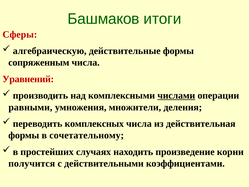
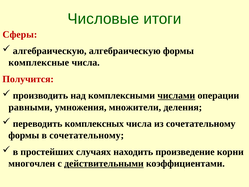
Башмаков: Башмаков -> Числовые (103, 19)
алгебраическую действительные: действительные -> алгебраическую (125, 51)
сопряженным: сопряженным -> комплексные (39, 63)
Уравнений: Уравнений -> Получится (28, 79)
из действительная: действительная -> сочетательному (201, 124)
получится: получится -> многочлен (32, 163)
действительными underline: none -> present (104, 163)
